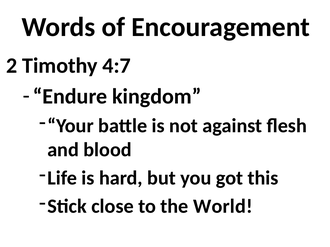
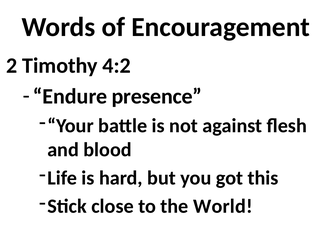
4:7: 4:7 -> 4:2 (117, 66)
kingdom: kingdom -> presence (157, 97)
